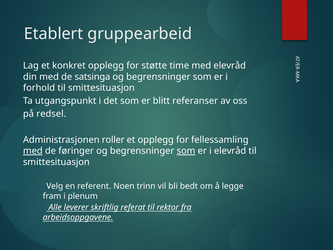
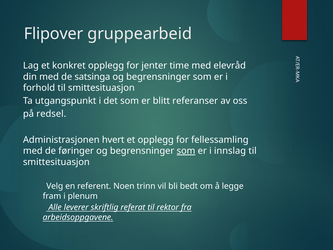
Etablert: Etablert -> Flipover (54, 34)
støtte: støtte -> jenter (154, 66)
roller: roller -> hvert (113, 140)
med underline: present -> none (33, 151)
i elevråd: elevråd -> innslag (230, 151)
